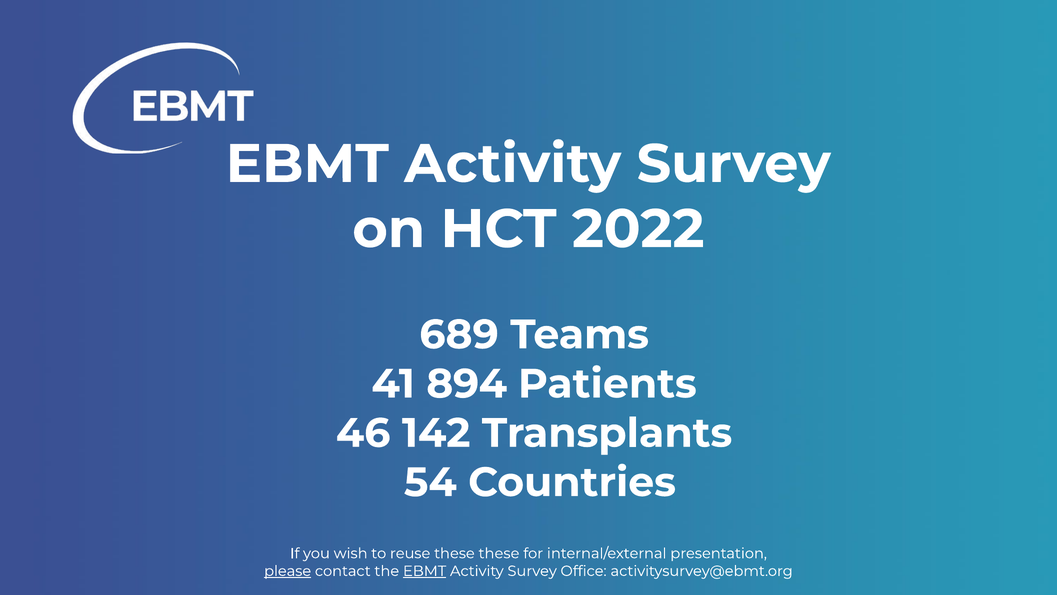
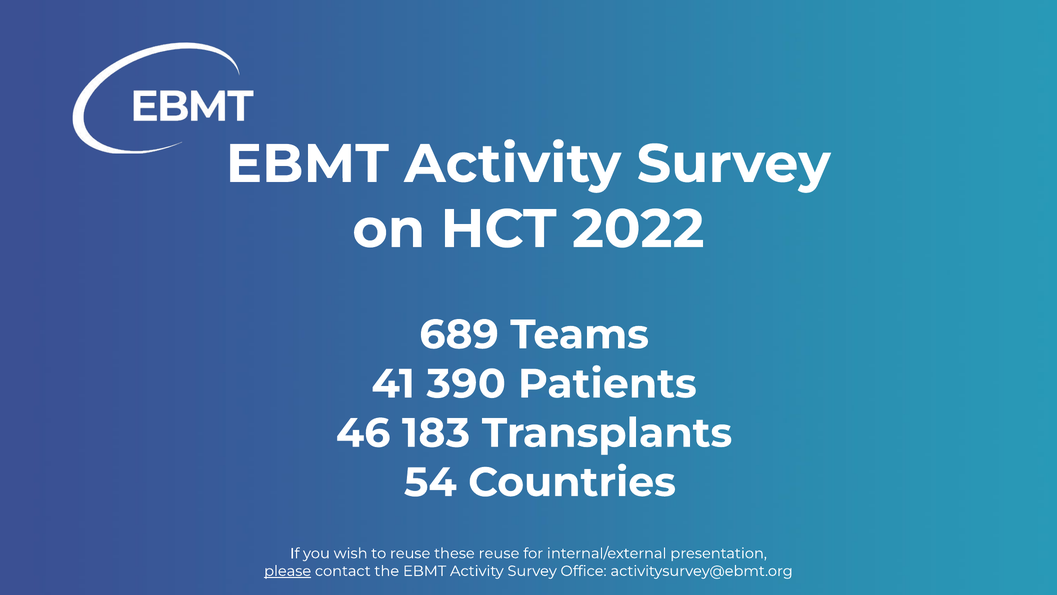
894: 894 -> 390 (466, 384)
142: 142 -> 183 (436, 433)
these these: these -> reuse (499, 553)
EBMT underline: present -> none (425, 571)
